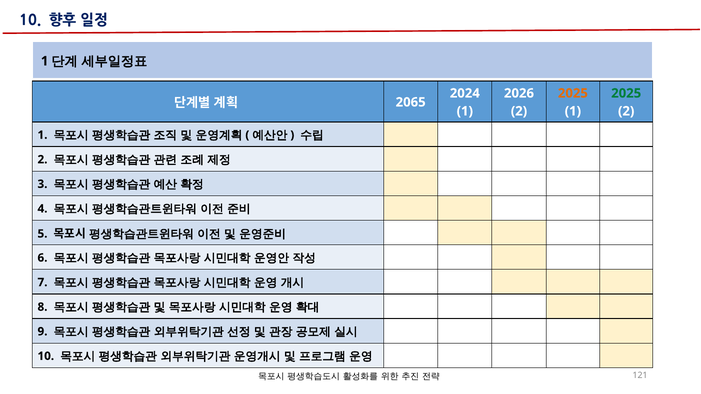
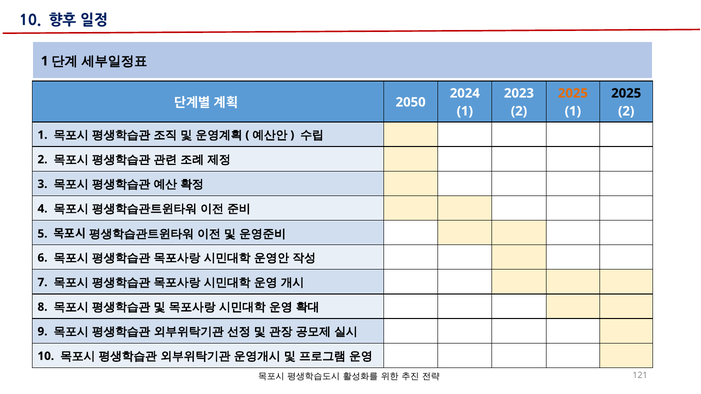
2026: 2026 -> 2023 (519, 93)
2025 colour: green -> black (626, 93)
2065: 2065 -> 2050 (411, 102)
